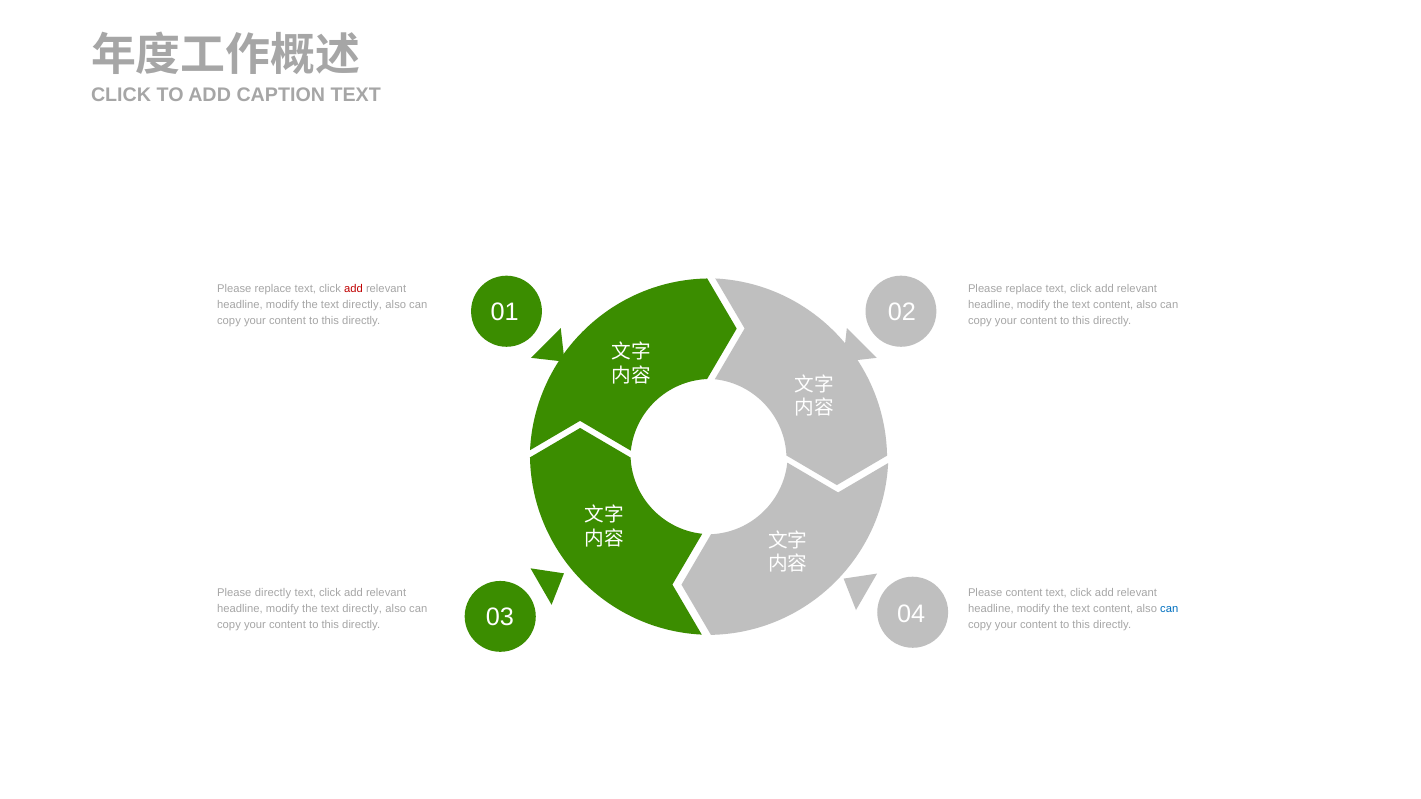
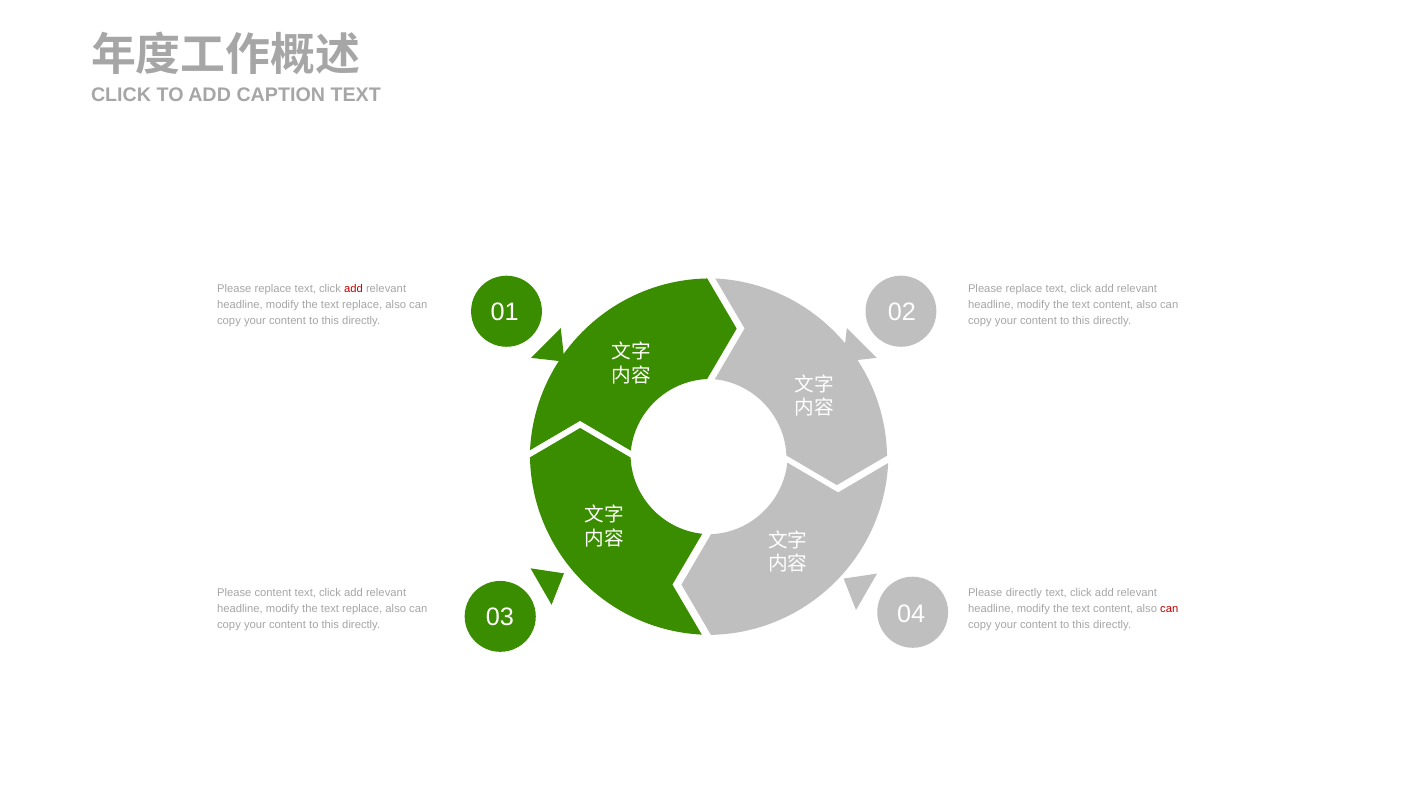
directly: directly -> replace (362, 305)
Please directly: directly -> content (273, 593)
Please content: content -> directly (1024, 593)
directly: directly -> replace (362, 609)
can colour: blue -> red (1169, 609)
